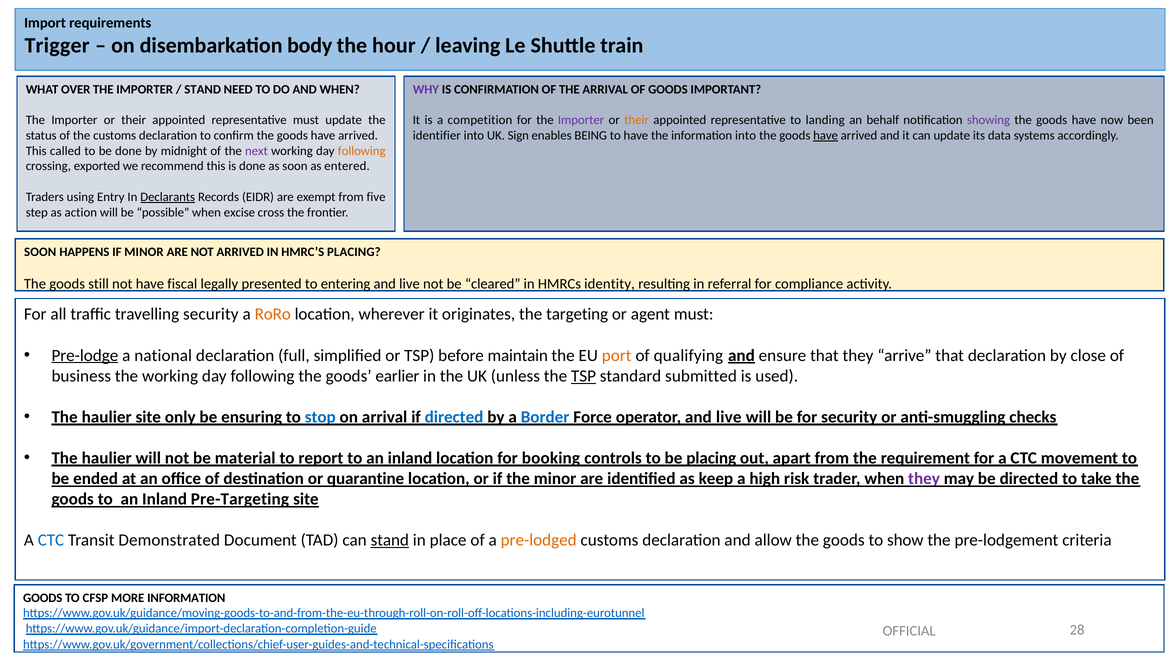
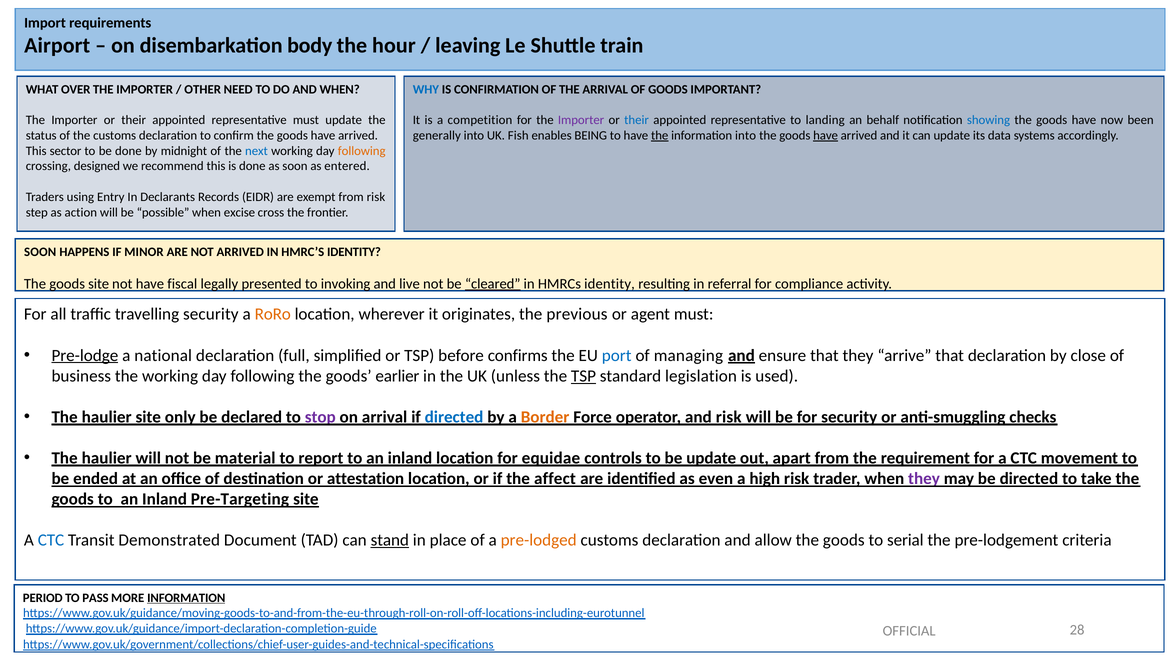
Trigger: Trigger -> Airport (57, 45)
STAND: STAND -> OTHER (203, 89)
WHY colour: purple -> blue (426, 89)
their colour: orange -> blue (637, 120)
showing colour: purple -> blue (988, 120)
identifier: identifier -> generally (437, 136)
Sign: Sign -> Fish (518, 136)
the underline: none -> present (660, 136)
called: called -> sector (66, 151)
next colour: purple -> blue (256, 151)
exported: exported -> designed (97, 166)
Declarants underline: present -> none (168, 197)
from five: five -> risk (376, 197)
HMRC’S PLACING: PLACING -> IDENTITY (354, 252)
goods still: still -> site (99, 284)
entering: entering -> invoking (346, 284)
cleared underline: none -> present (493, 284)
targeting: targeting -> previous (577, 314)
maintain: maintain -> confirms (518, 356)
port colour: orange -> blue (617, 356)
qualifying: qualifying -> managing (688, 356)
submitted: submitted -> legislation (701, 376)
ensuring: ensuring -> declared (252, 417)
stop colour: blue -> purple (320, 417)
Border colour: blue -> orange (545, 417)
operator and live: live -> risk (729, 417)
booking: booking -> equidae (551, 458)
be placing: placing -> update (711, 458)
quarantine: quarantine -> attestation (366, 479)
the minor: minor -> affect (555, 479)
keep: keep -> even (716, 479)
show: show -> serial (905, 541)
GOODS: GOODS -> PERIOD (43, 598)
CFSP: CFSP -> PASS (95, 598)
INFORMATION underline: none -> present (186, 598)
